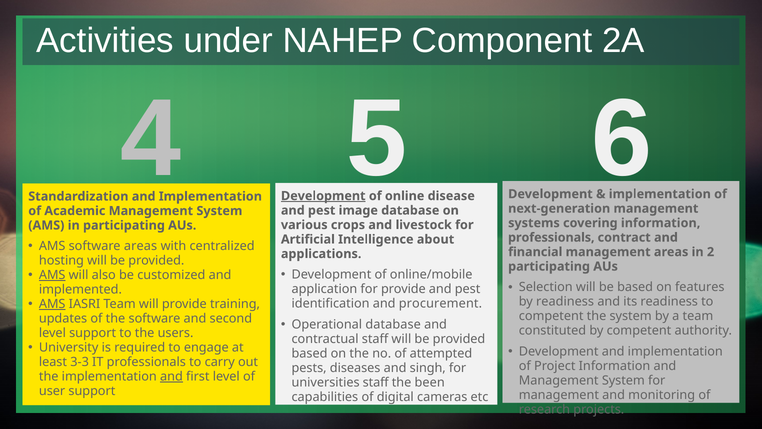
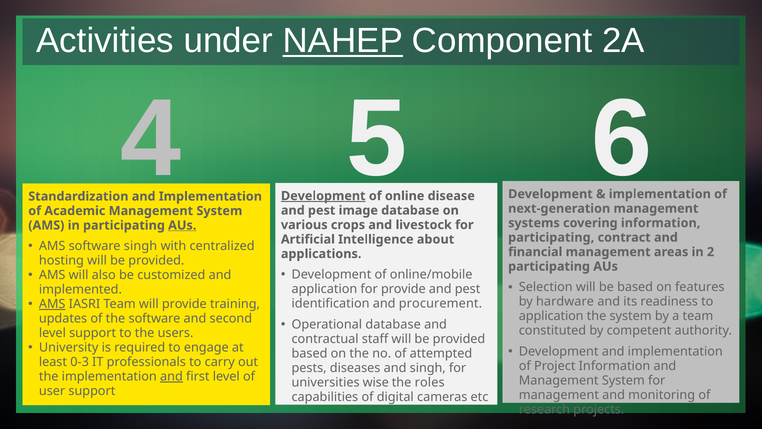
NAHEP underline: none -> present (343, 41)
AUs underline: none -> present (182, 225)
professionals: professionals -> participating (551, 237)
software areas: areas -> singh (141, 246)
AMS underline: present -> none (52, 275)
by readiness: readiness -> hardware (565, 301)
competent: competent -> application (551, 316)
3-3: 3-3 -> 0-3 (80, 362)
universities staff: staff -> wise (376, 382)
been: been -> roles (430, 382)
